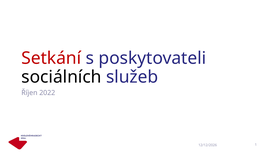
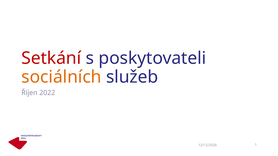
sociálních colour: black -> orange (61, 77)
